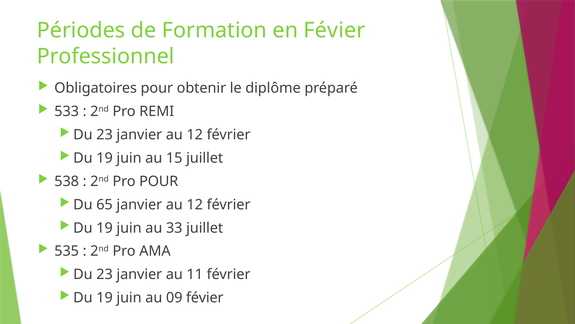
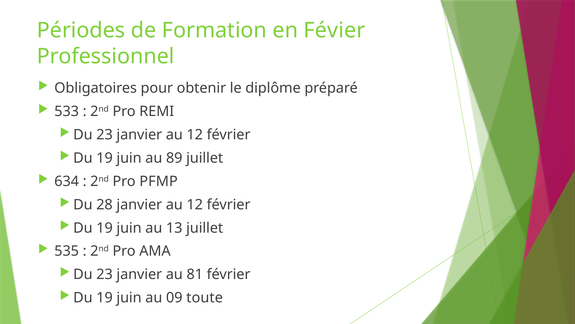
15: 15 -> 89 (174, 158)
538: 538 -> 634 (67, 181)
Pro POUR: POUR -> PFMP (159, 181)
65: 65 -> 28 (104, 204)
33: 33 -> 13 (174, 228)
11: 11 -> 81 (195, 274)
09 févier: févier -> toute (205, 297)
